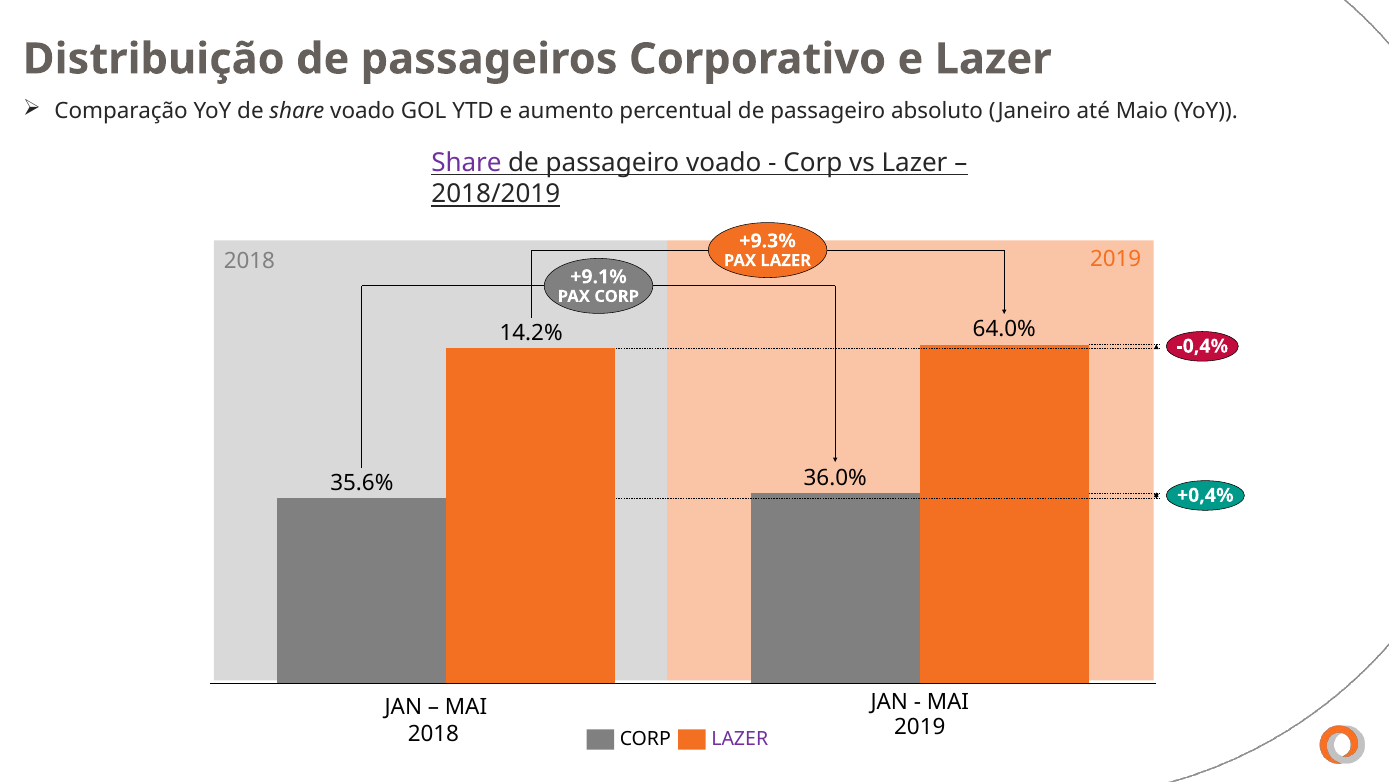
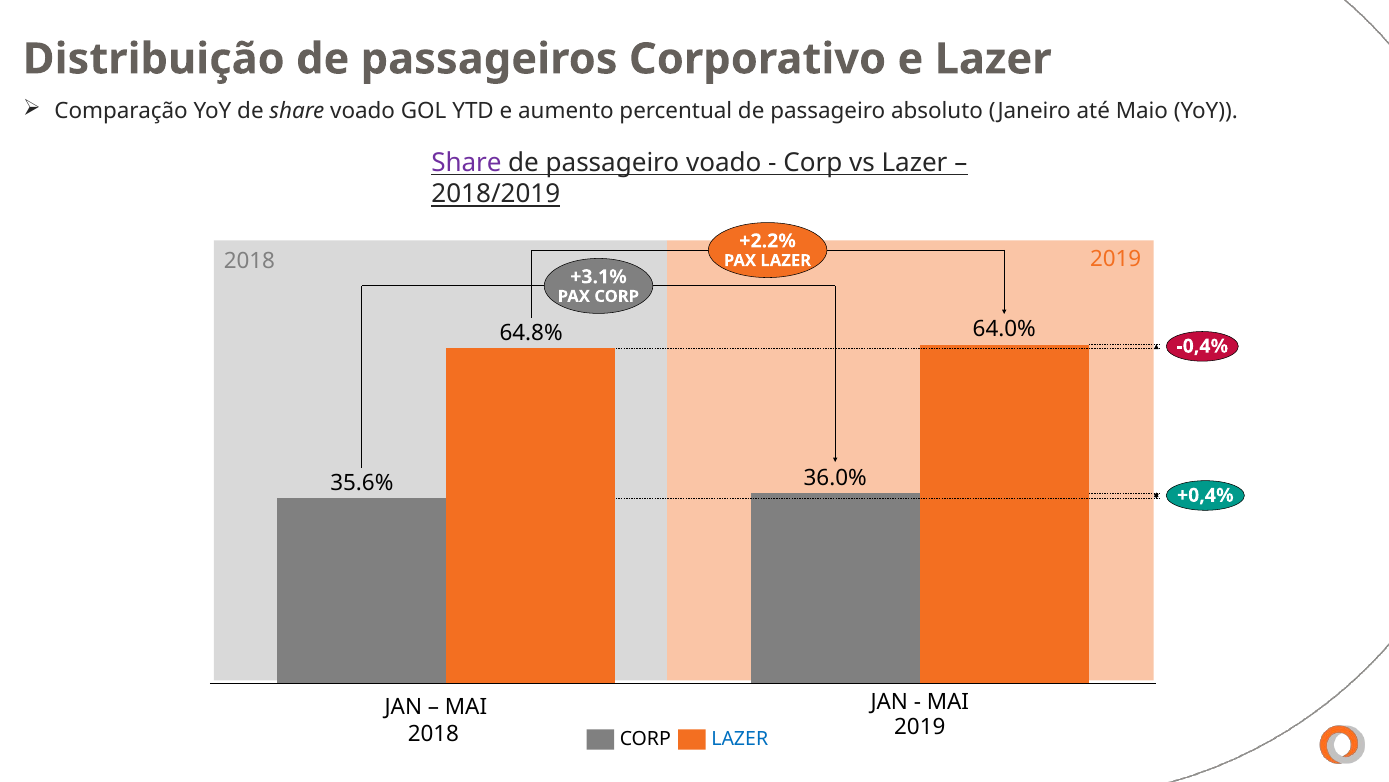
+9.3%: +9.3% -> +2.2% (768, 241)
+9.1%: +9.1% -> +3.1% (599, 277)
14.2%: 14.2% -> 64.8% (531, 333)
LAZER colour: purple -> blue (740, 739)
